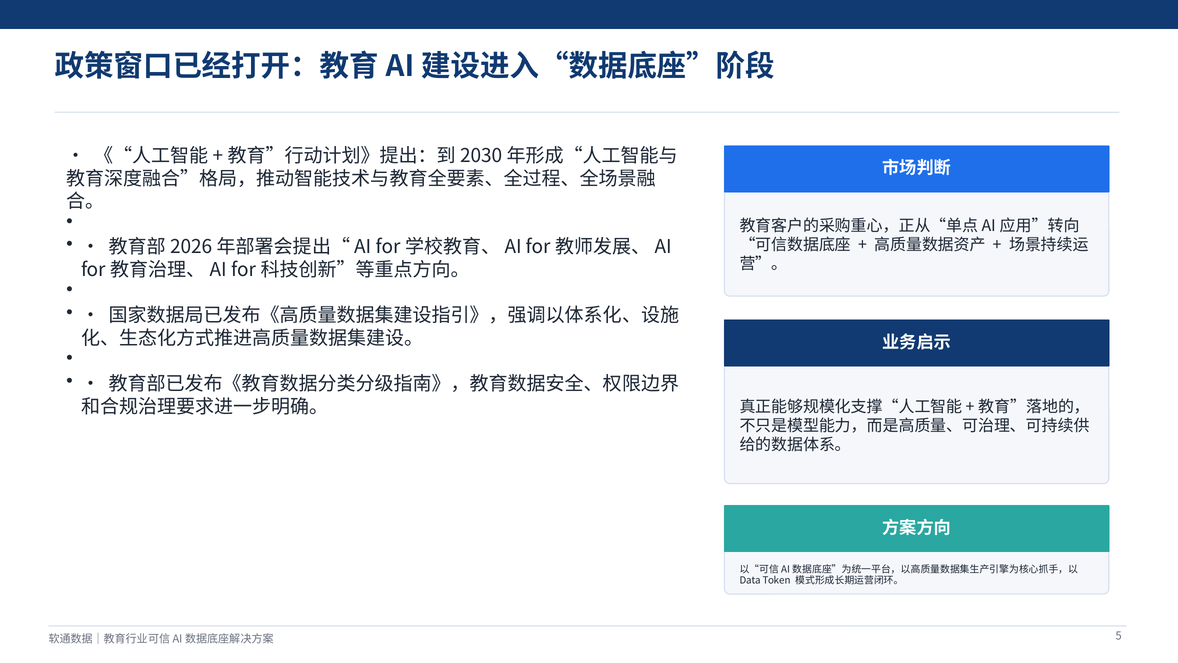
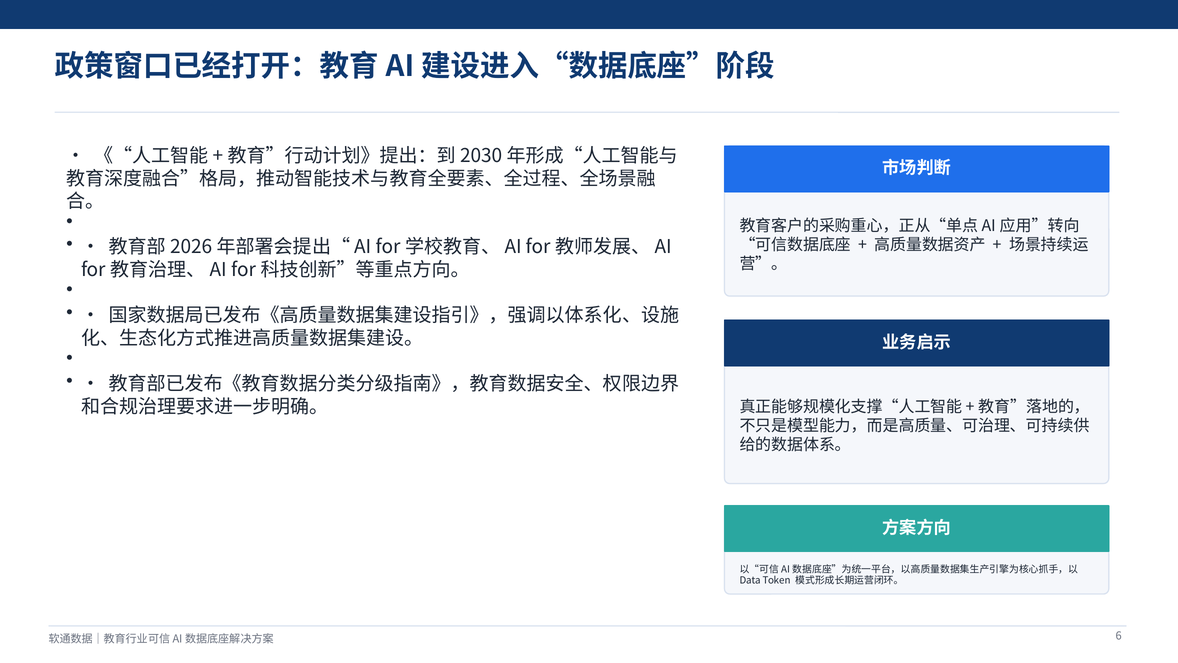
5: 5 -> 6 (1119, 636)
